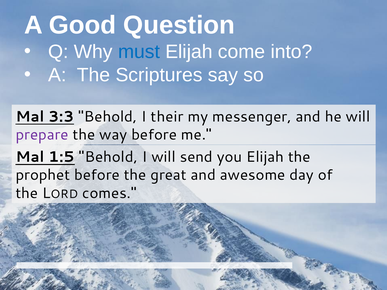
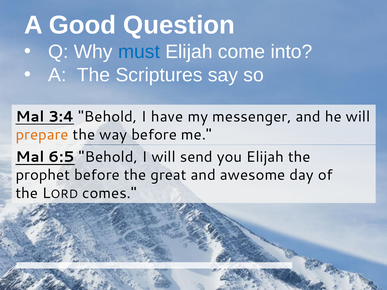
3:3: 3:3 -> 3:4 (61, 117)
their: their -> have (167, 117)
prepare colour: purple -> orange (42, 135)
1:5: 1:5 -> 6:5 (61, 157)
